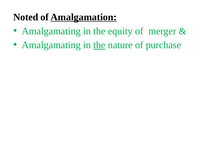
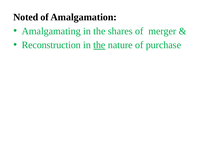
Amalgamation underline: present -> none (84, 17)
equity: equity -> shares (120, 31)
Amalgamating: Amalgamating -> Reconstruction (51, 45)
